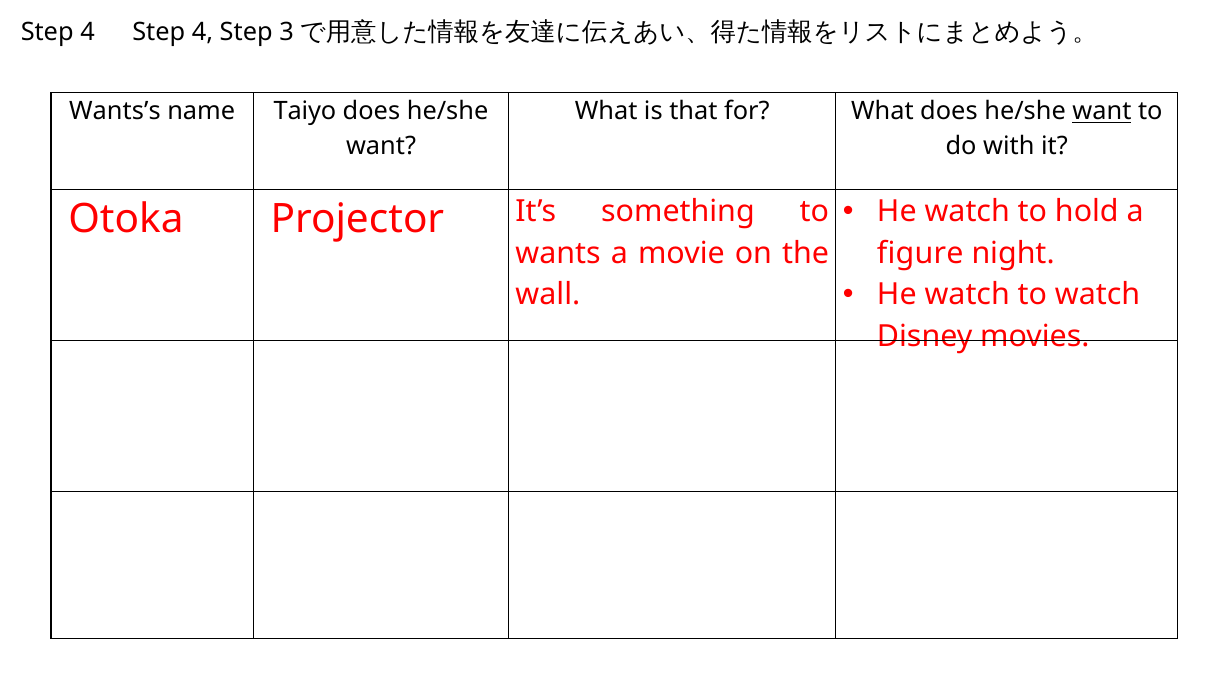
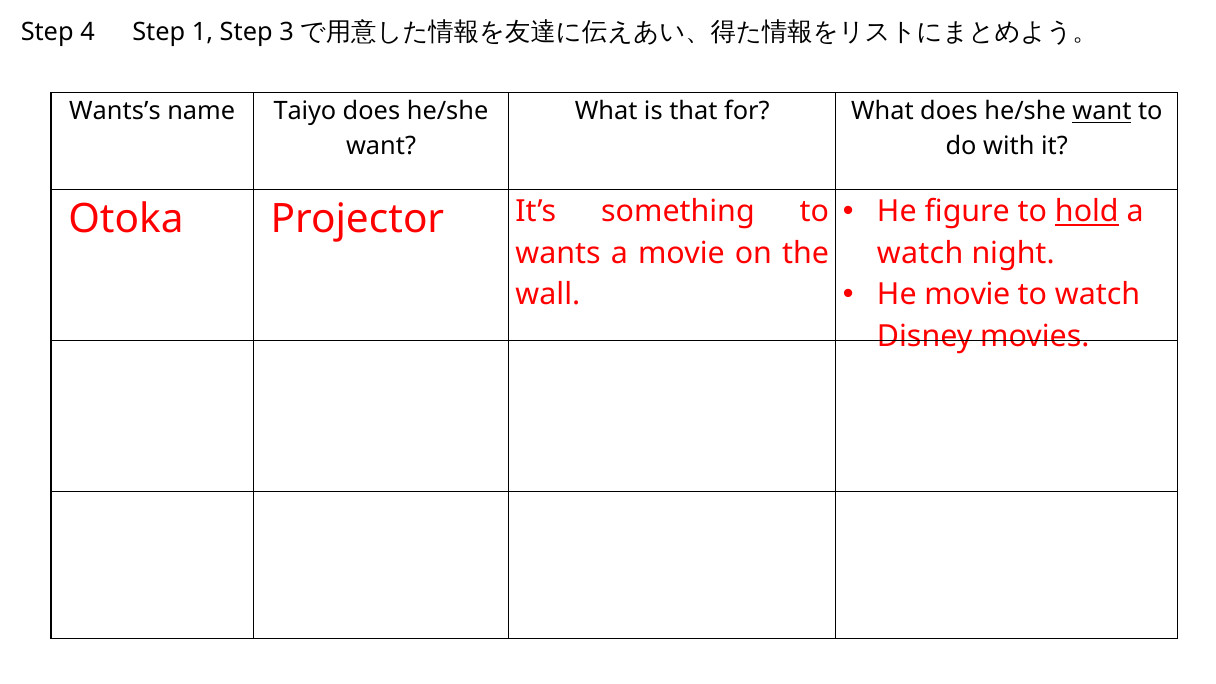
4 Step 4: 4 -> 1 (203, 32)
watch: watch -> figure (967, 212)
hold underline: none -> present (1087, 212)
figure: figure -> watch (920, 253)
watch: watch -> movie (967, 295)
